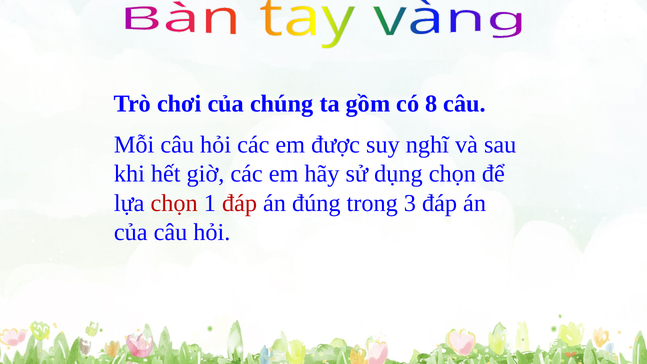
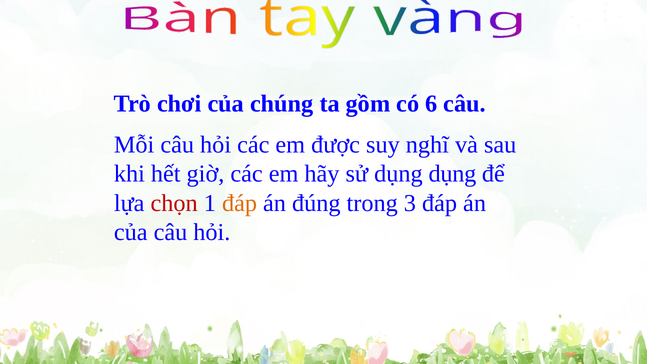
8: 8 -> 6 (431, 104)
dụng chọn: chọn -> dụng (452, 174)
đáp colour: red -> orange (240, 203)
